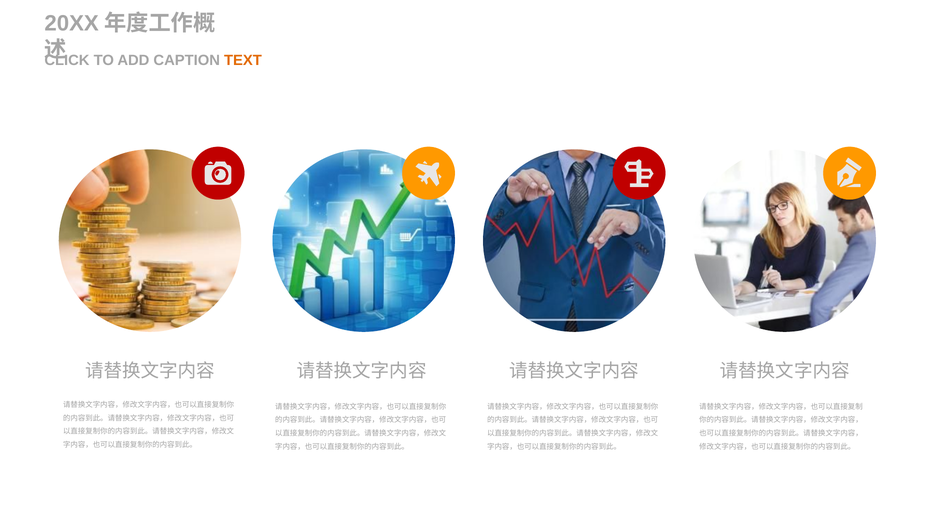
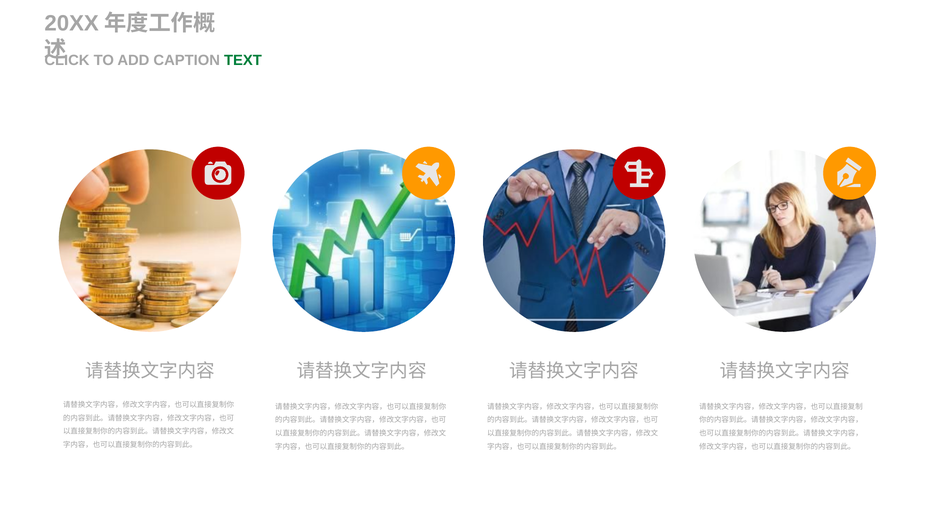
TEXT colour: orange -> green (243, 60)
